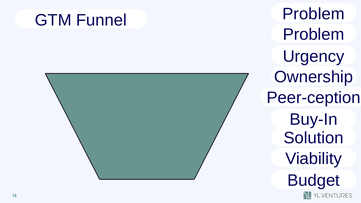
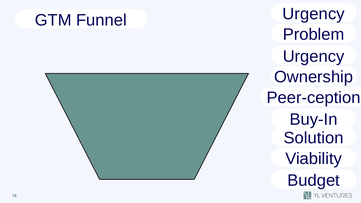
Problem: Problem -> Urgency (314, 14)
